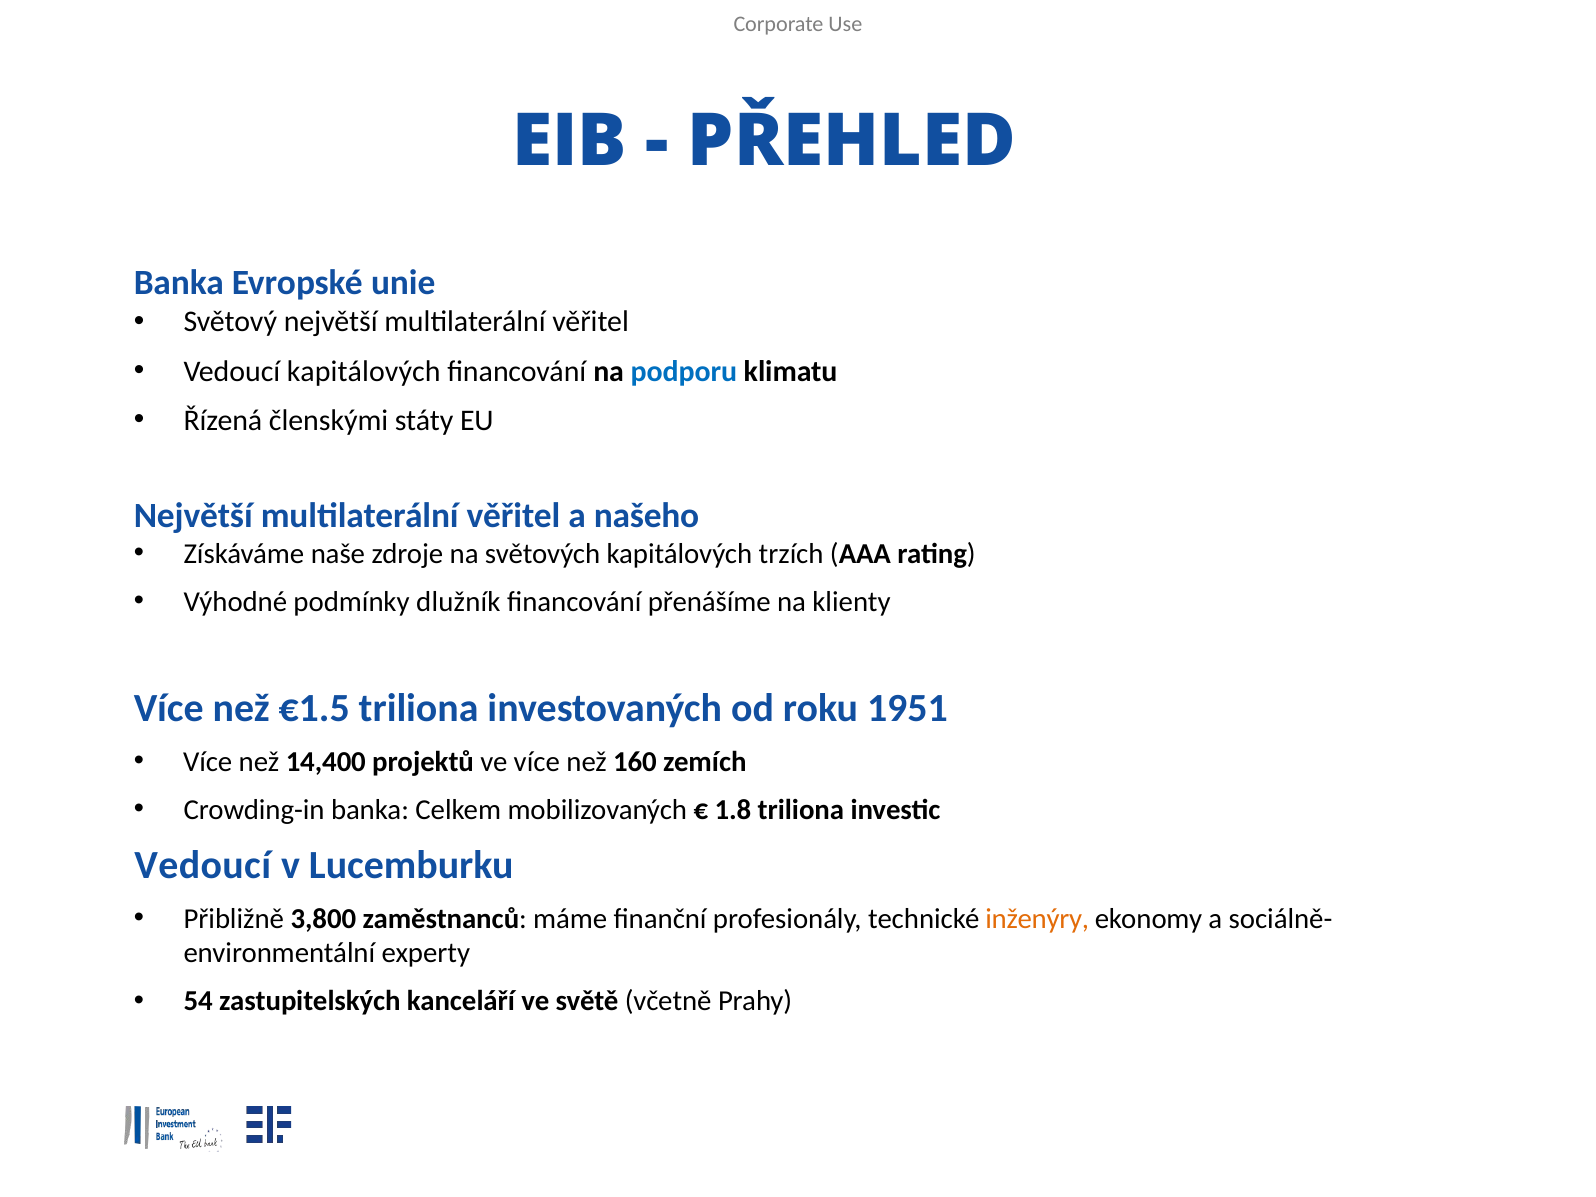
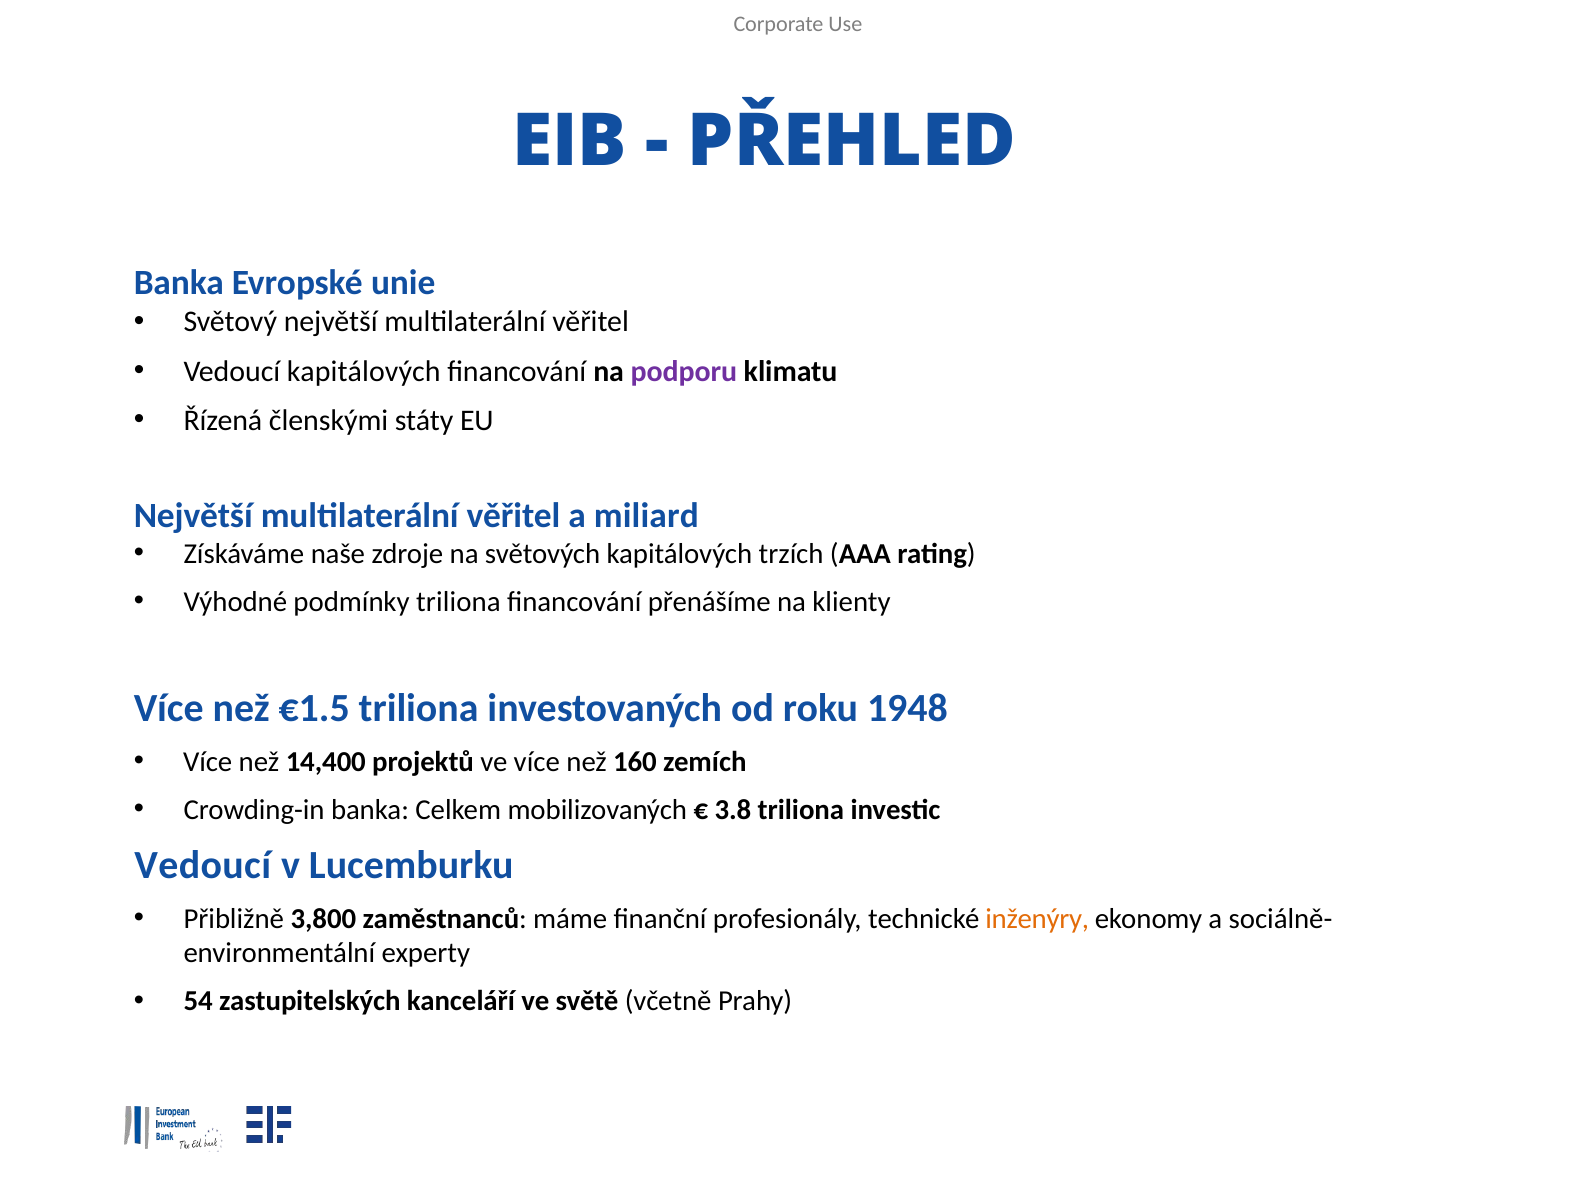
podporu colour: blue -> purple (684, 371)
našeho: našeho -> miliard (646, 516)
podmínky dlužník: dlužník -> triliona (458, 602)
1951: 1951 -> 1948 (907, 708)
1.8: 1.8 -> 3.8 (733, 810)
